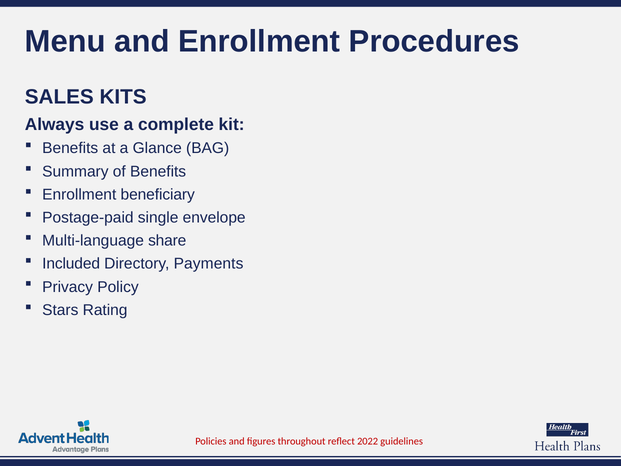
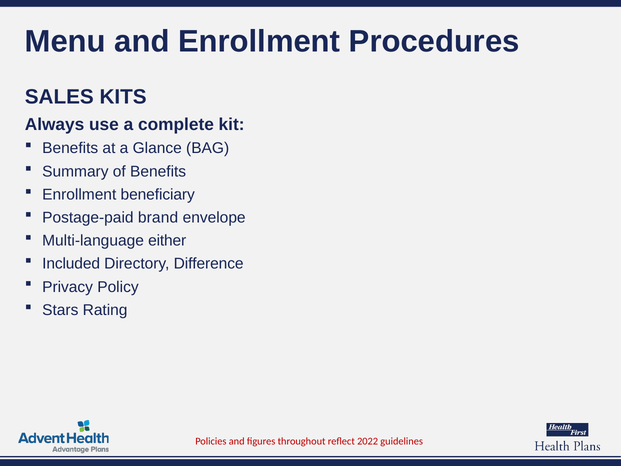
single: single -> brand (158, 218)
share: share -> either (167, 241)
Payments: Payments -> Difference (209, 264)
